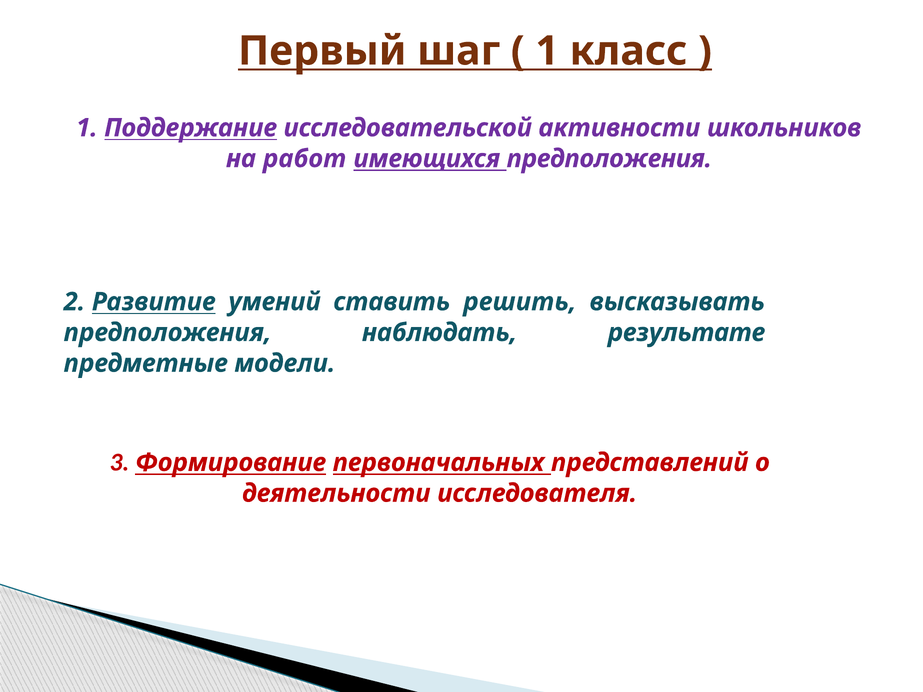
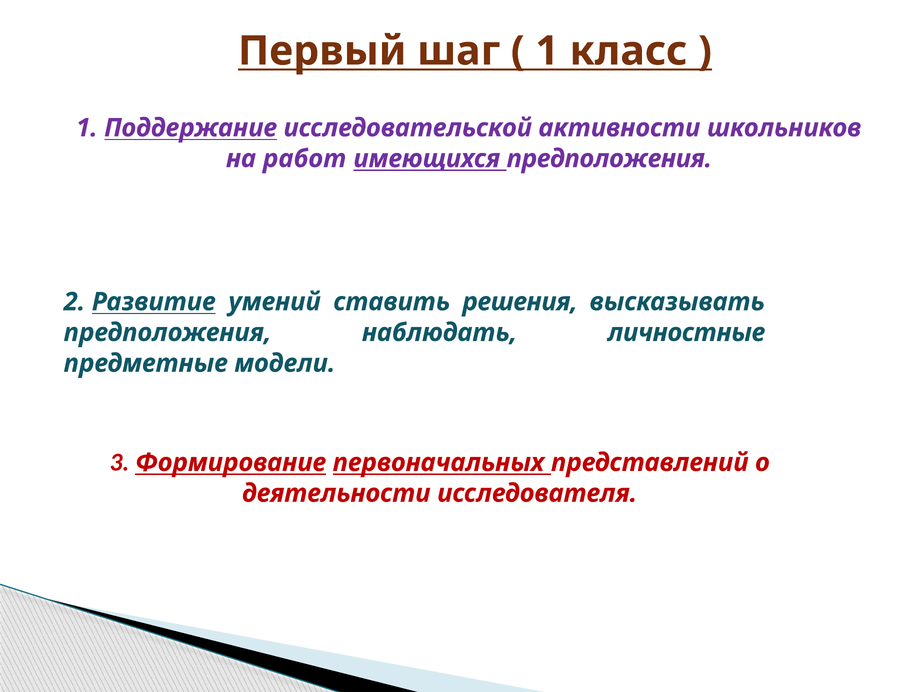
решить: решить -> решения (520, 302)
результате: результате -> личностные (686, 333)
